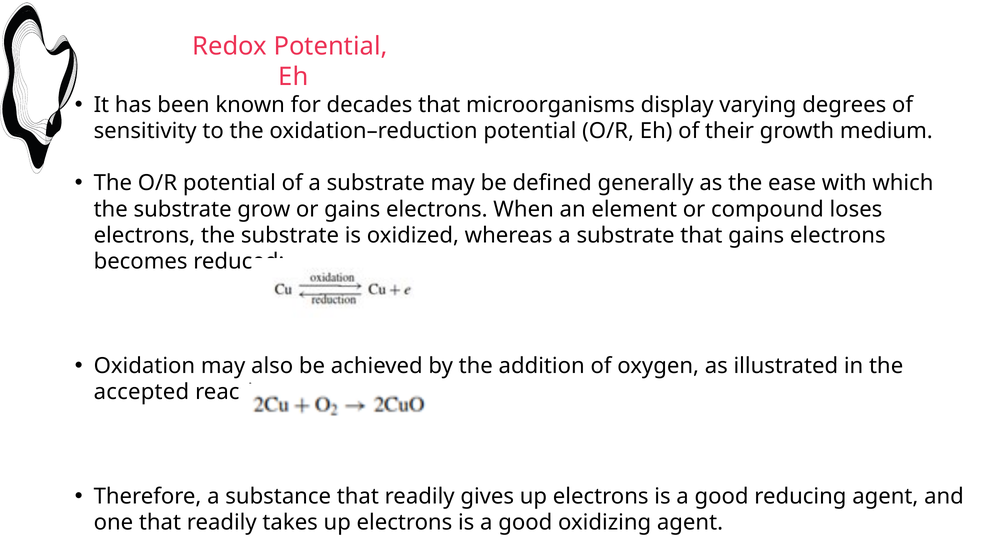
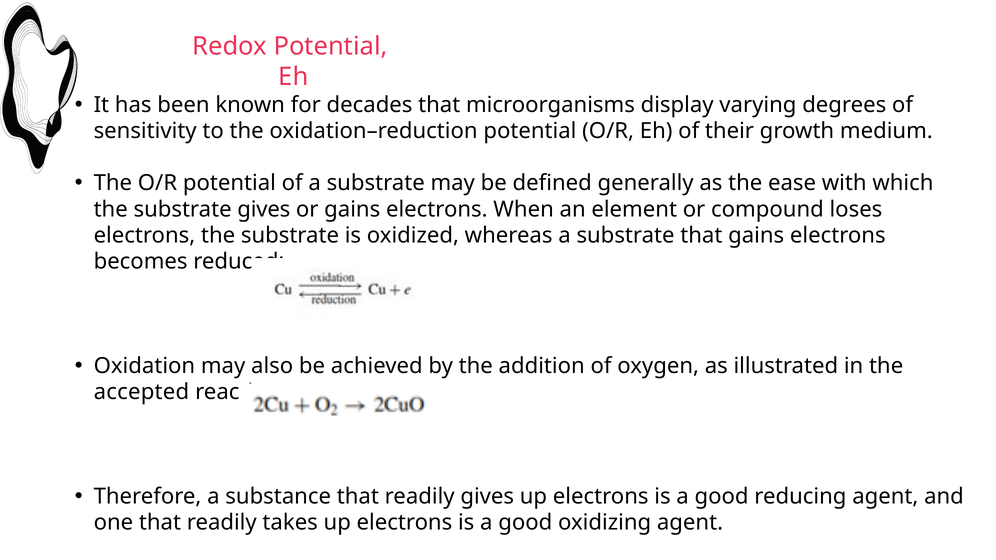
substrate grow: grow -> gives (264, 209)
